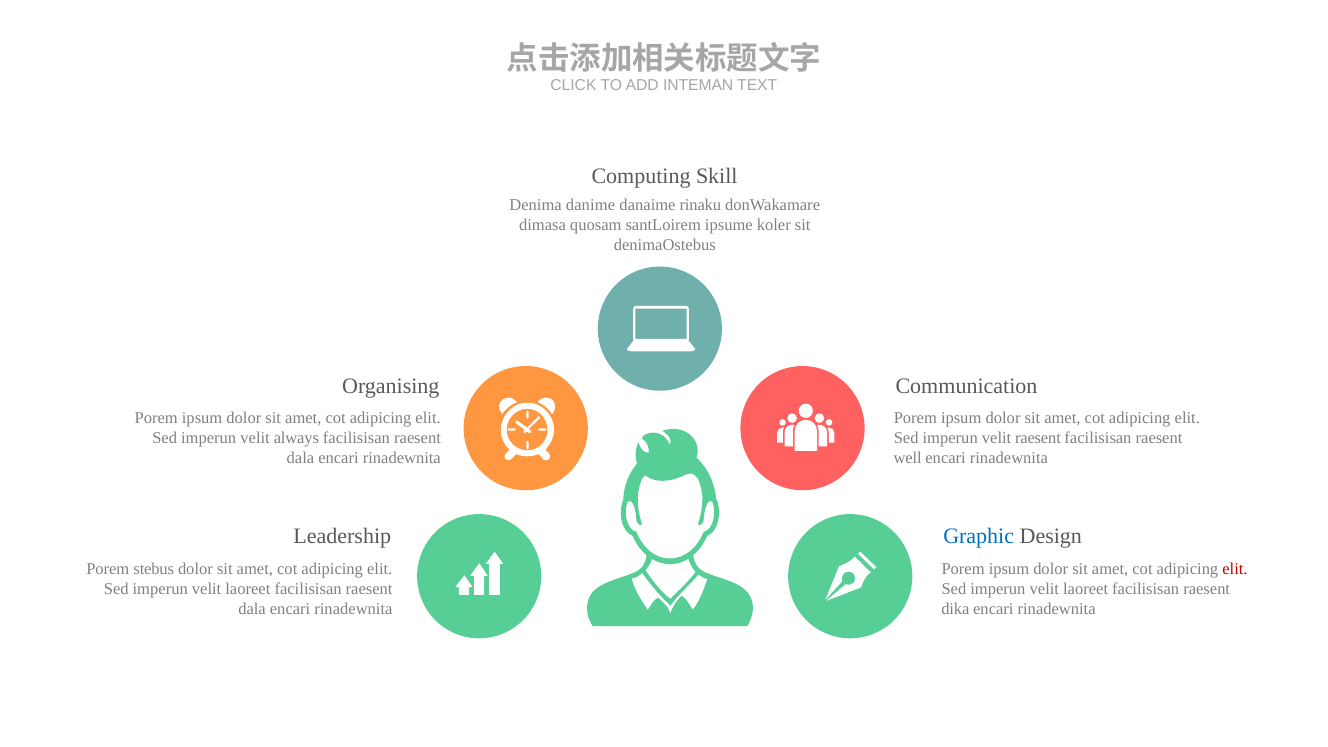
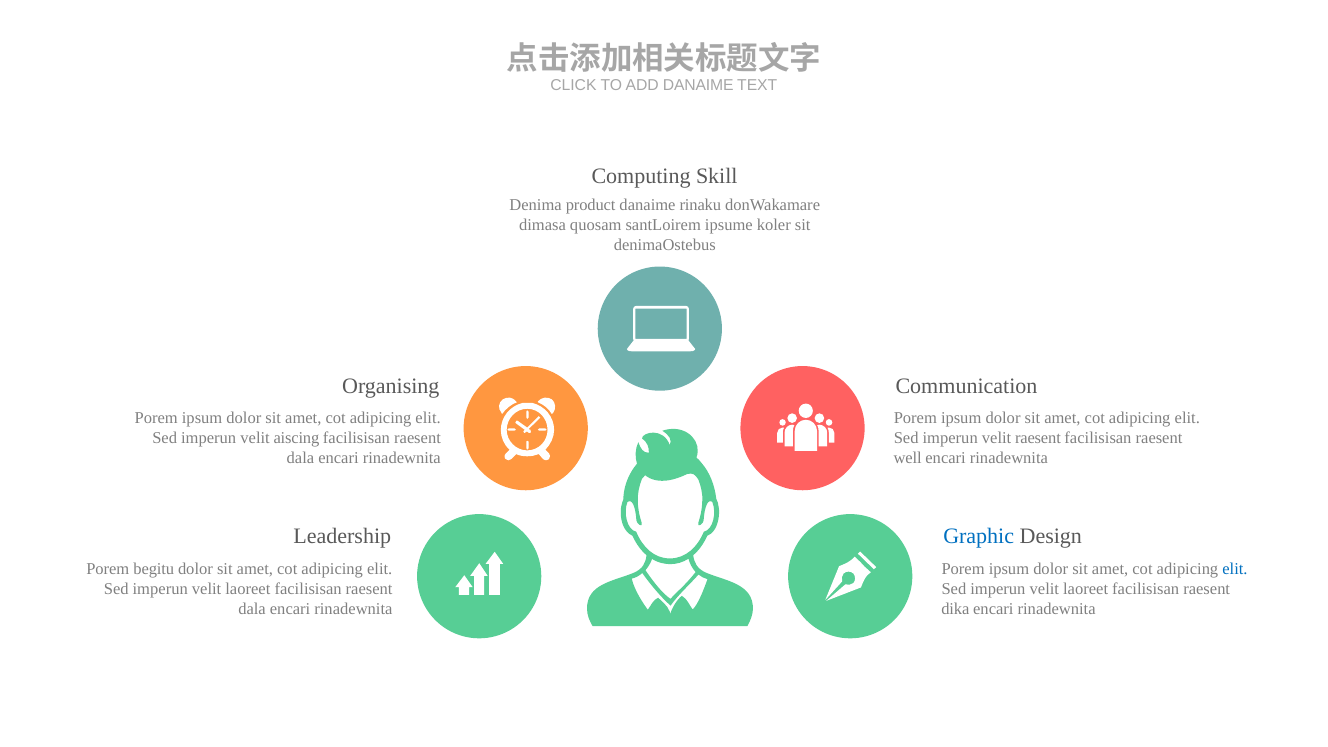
ADD INTEMAN: INTEMAN -> DANAIME (698, 86)
danime: danime -> product (591, 205)
always: always -> aiscing (296, 438)
stebus: stebus -> begitu (154, 569)
elit colour: red -> blue (1235, 569)
